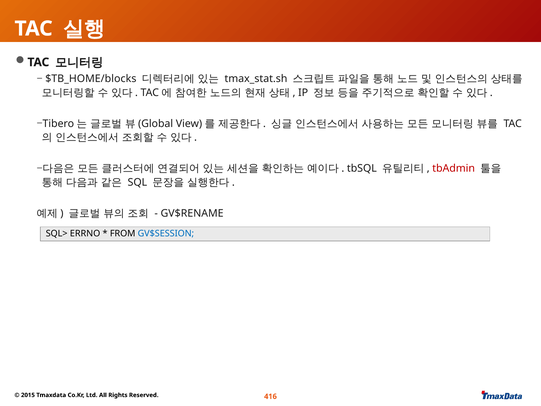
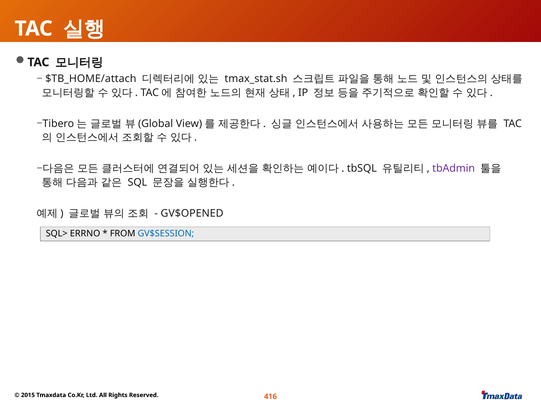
$TB_HOME/blocks: $TB_HOME/blocks -> $TB_HOME/attach (91, 79)
tbAdmin colour: red -> purple (454, 168)
GV$RENAME: GV$RENAME -> GV$OPENED (192, 213)
